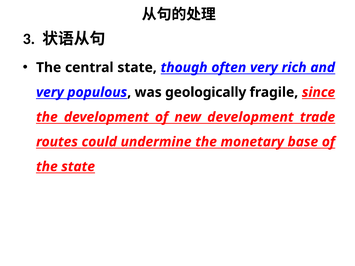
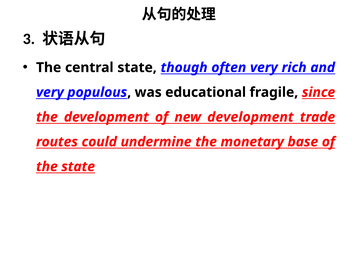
geologically: geologically -> educational (206, 92)
